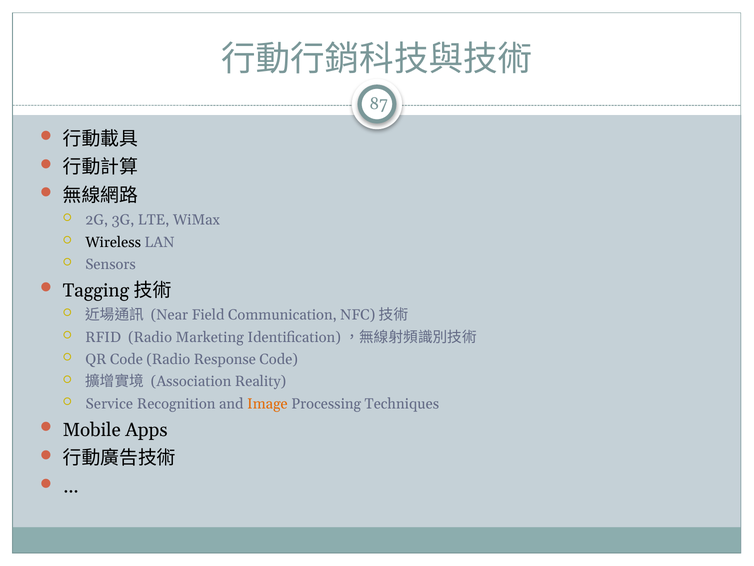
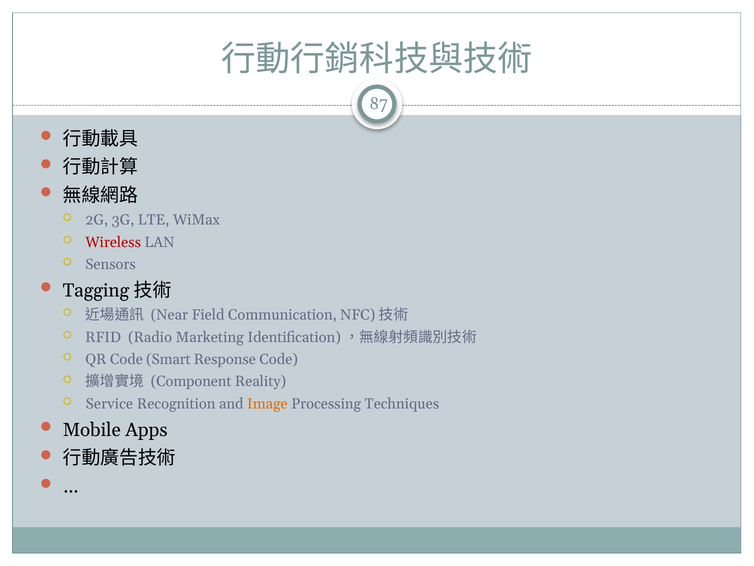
Wireless colour: black -> red (113, 242)
Code Radio: Radio -> Smart (168, 359)
Association: Association -> Component (191, 381)
